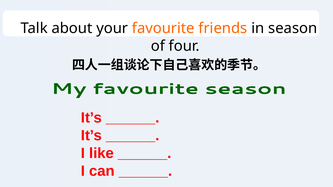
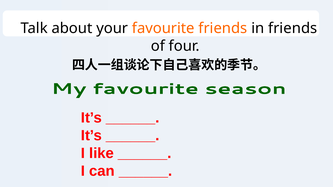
in season: season -> friends (293, 28)
